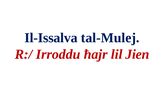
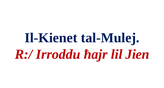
Il-Issalva: Il-Issalva -> Il-Kienet (51, 38)
